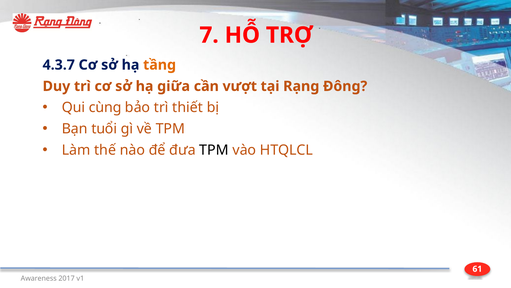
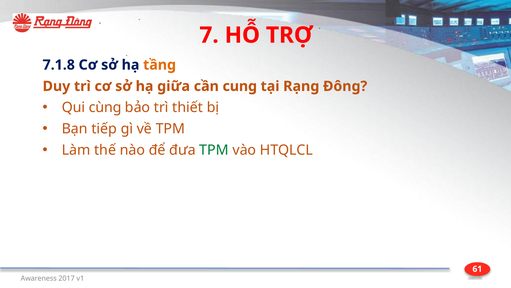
4.3.7: 4.3.7 -> 7.1.8 (59, 65)
vượt: vượt -> cung (240, 86)
tuổi: tuổi -> tiếp (104, 129)
TPM colour: black -> green (214, 150)
